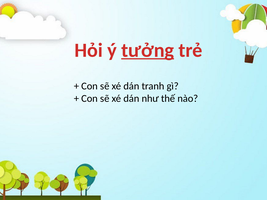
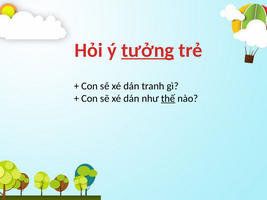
thế underline: none -> present (168, 99)
